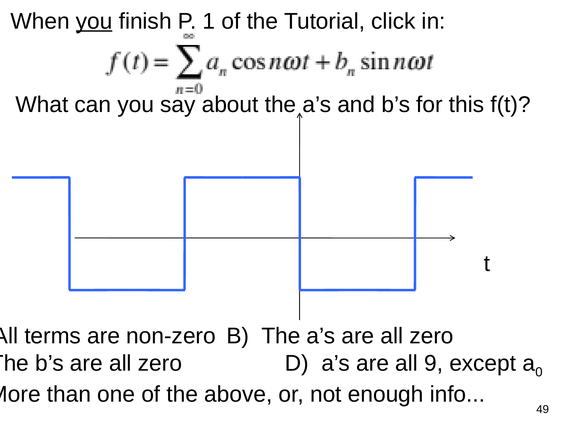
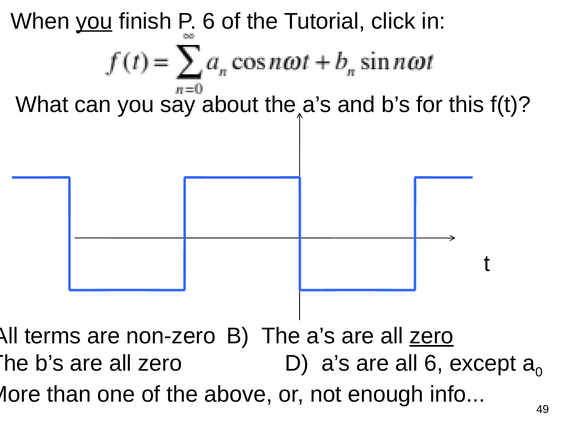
P 1: 1 -> 6 (209, 21)
zero underline: none -> present (432, 336)
all 9: 9 -> 6 (434, 363)
